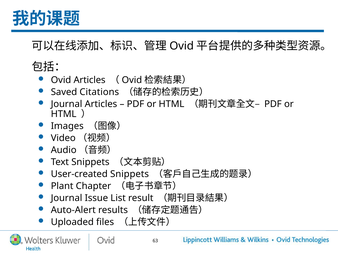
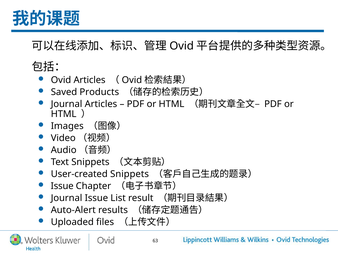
Citations: Citations -> Products (99, 92)
Plant: Plant -> Issue (62, 186)
